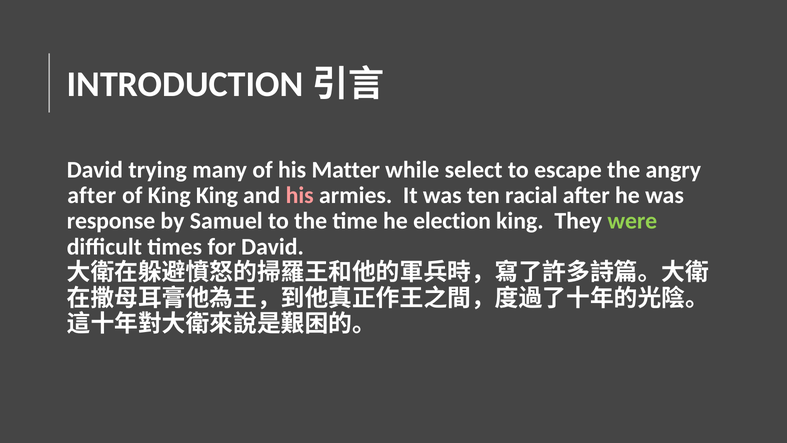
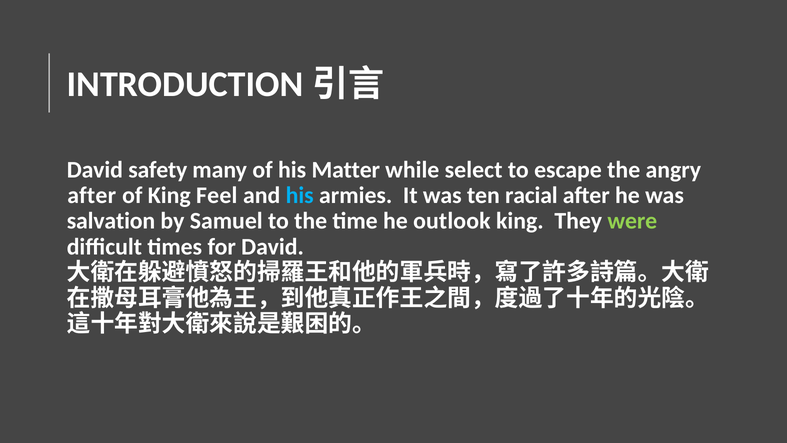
trying: trying -> safety (158, 170)
King King: King -> Feel (217, 195)
his colour: pink -> light blue (300, 195)
response: response -> salvation (111, 221)
election: election -> outlook (452, 221)
